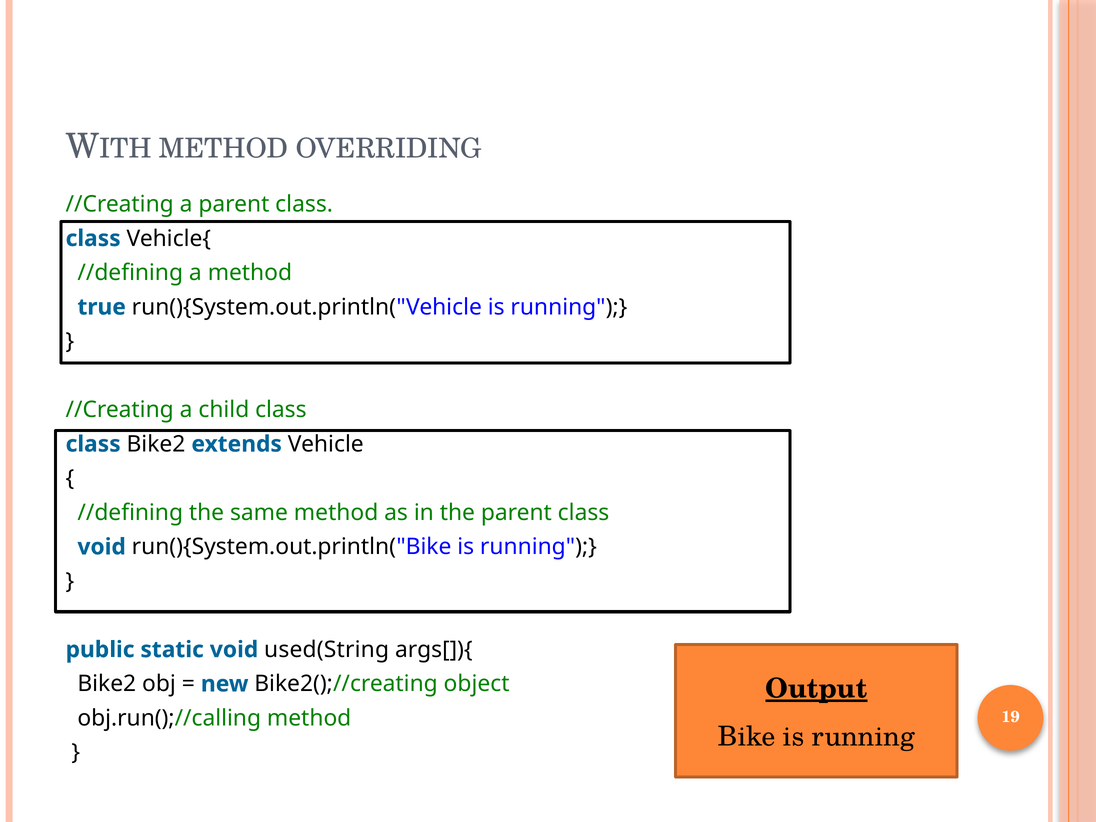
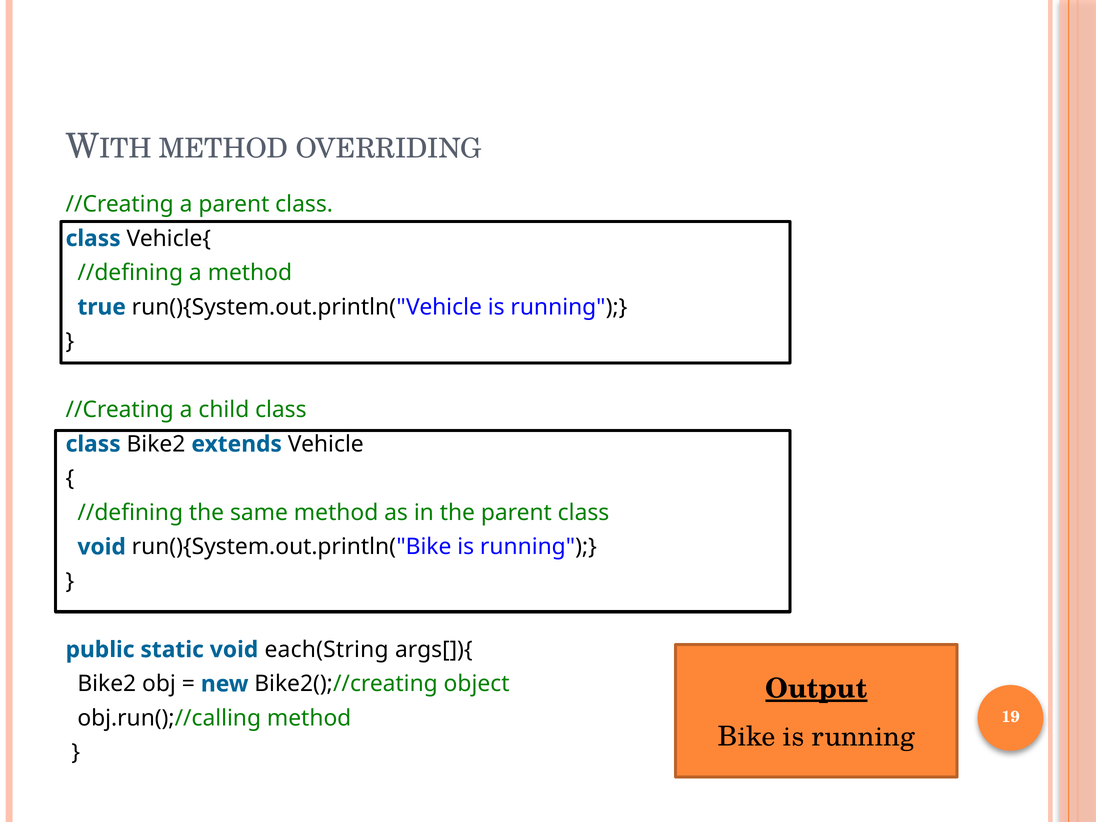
used(String: used(String -> each(String (327, 650)
